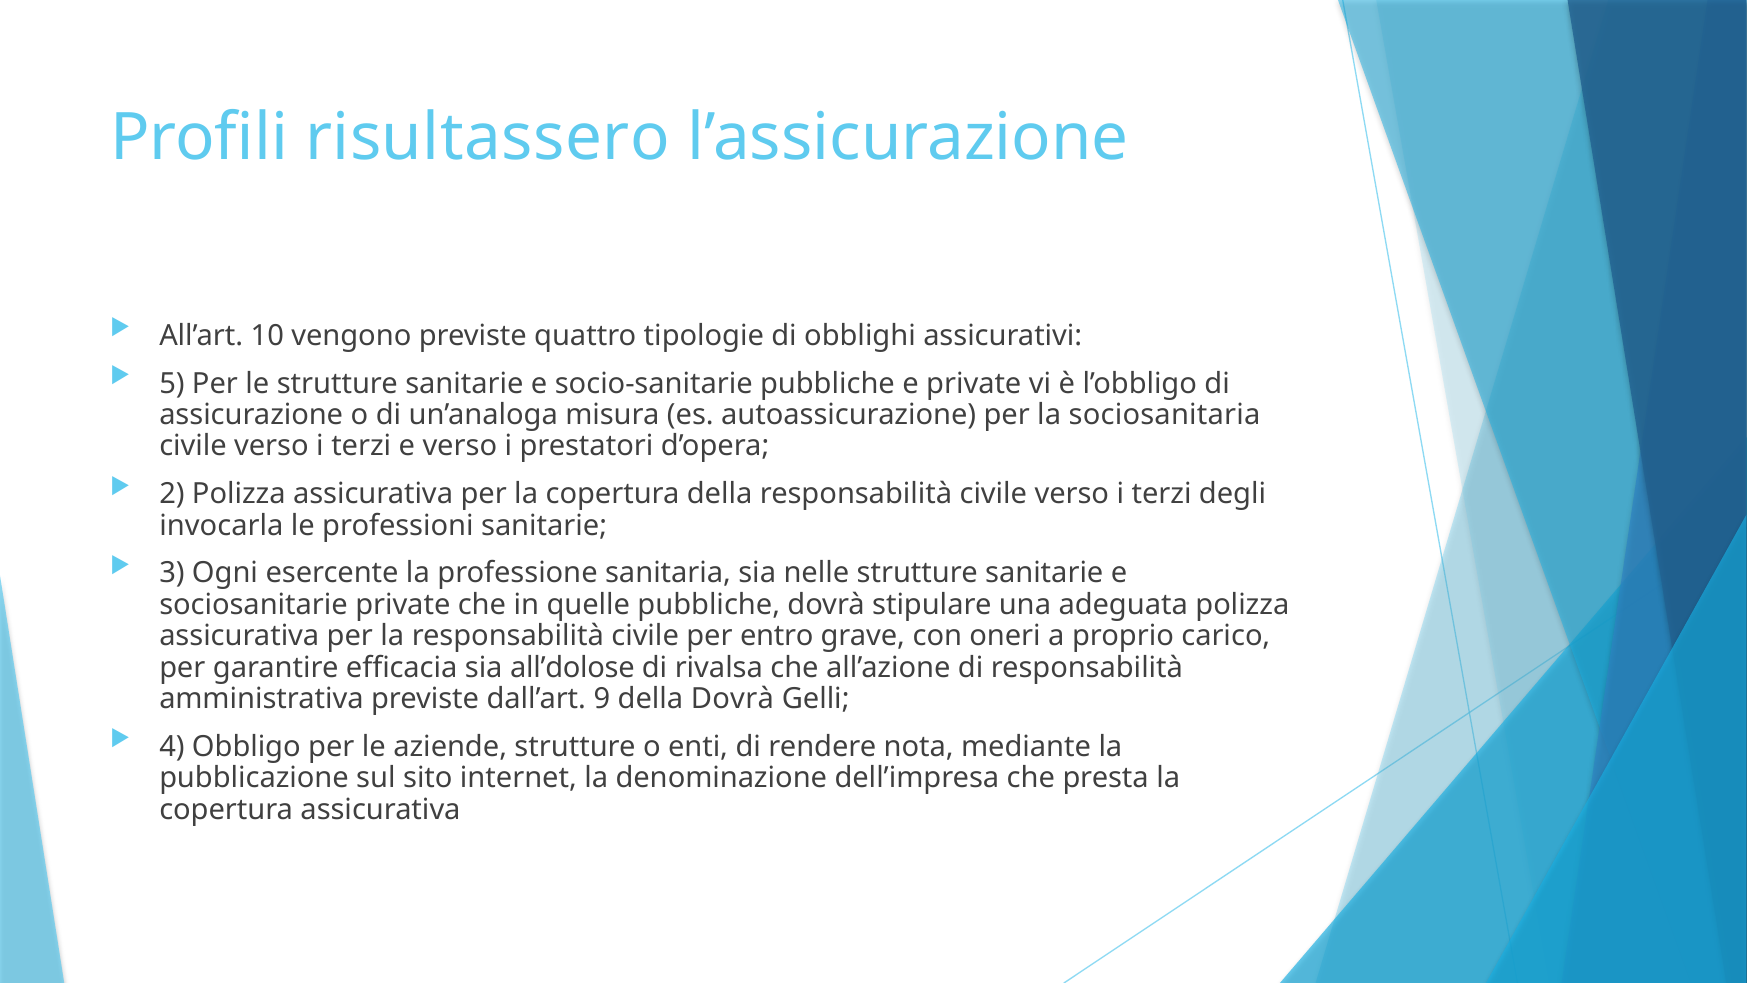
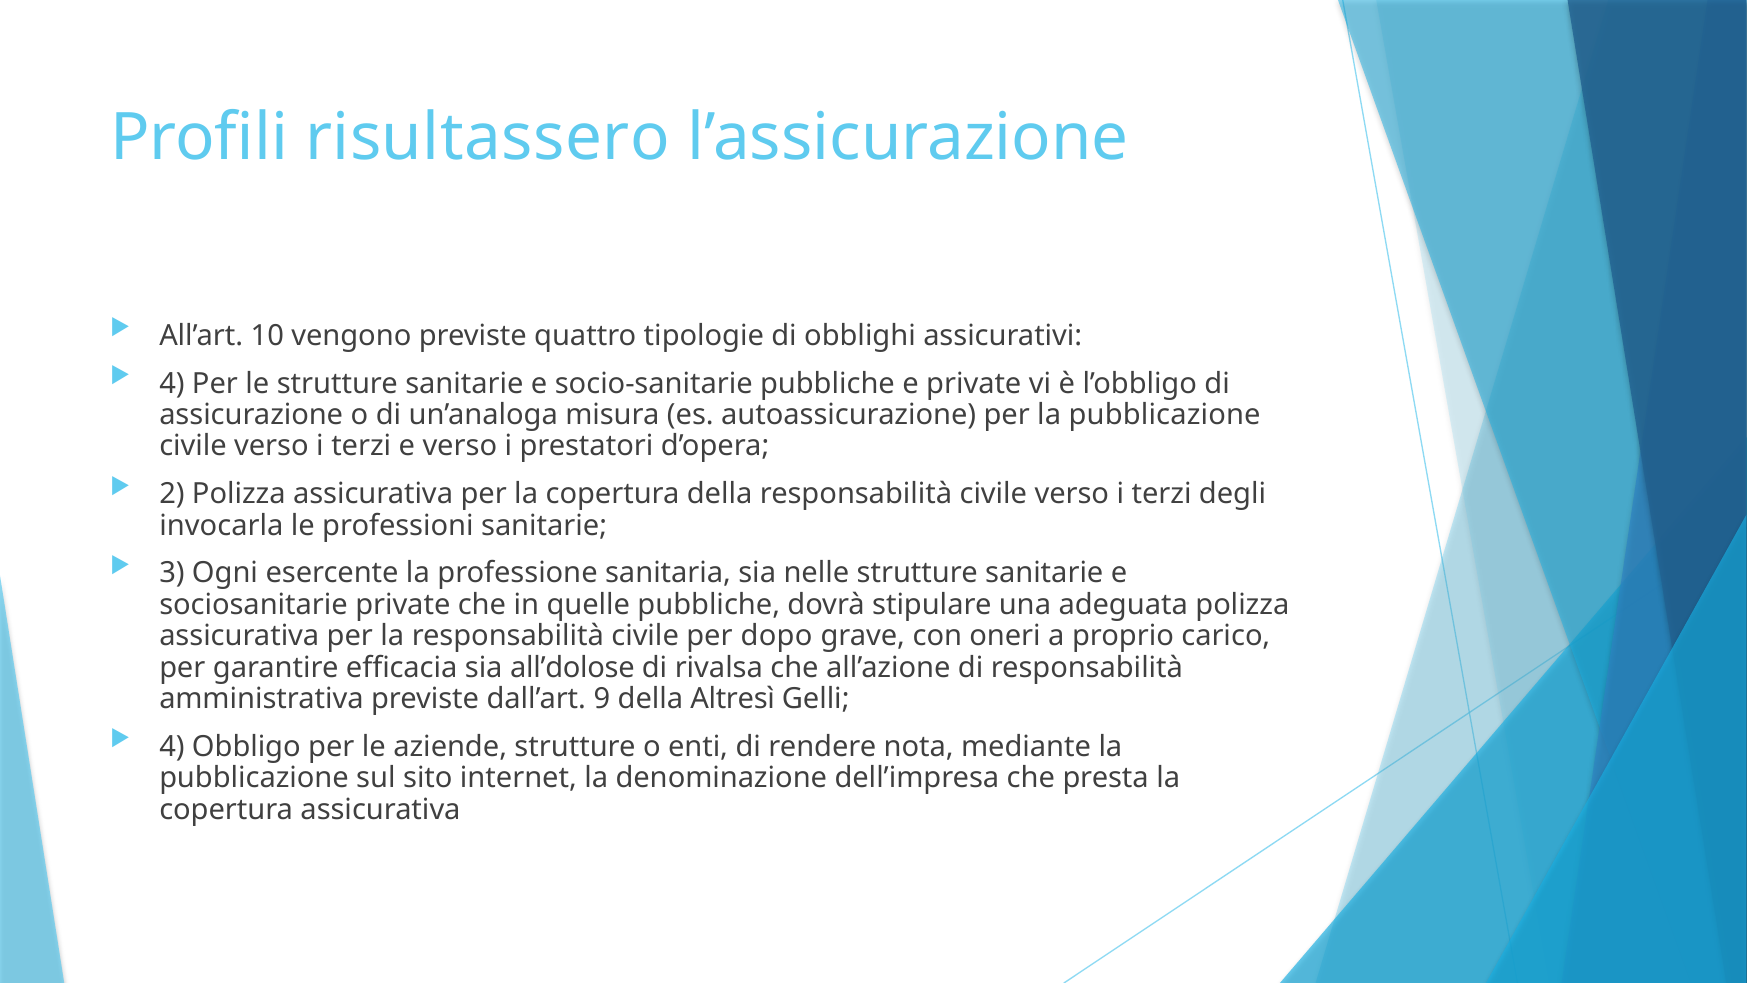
5: 5 -> 4 (172, 383)
per la sociosanitaria: sociosanitaria -> pubblicazione (1165, 415)
entro: entro -> dopo (777, 636)
della Dovrà: Dovrà -> Altresì (733, 699)
